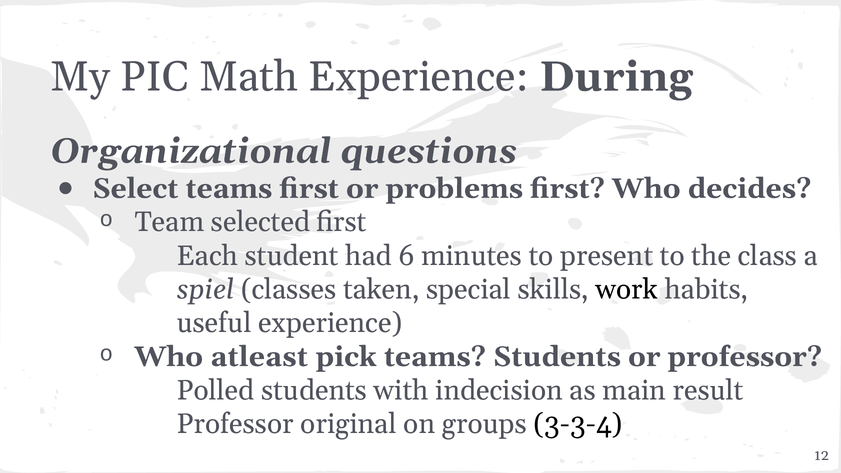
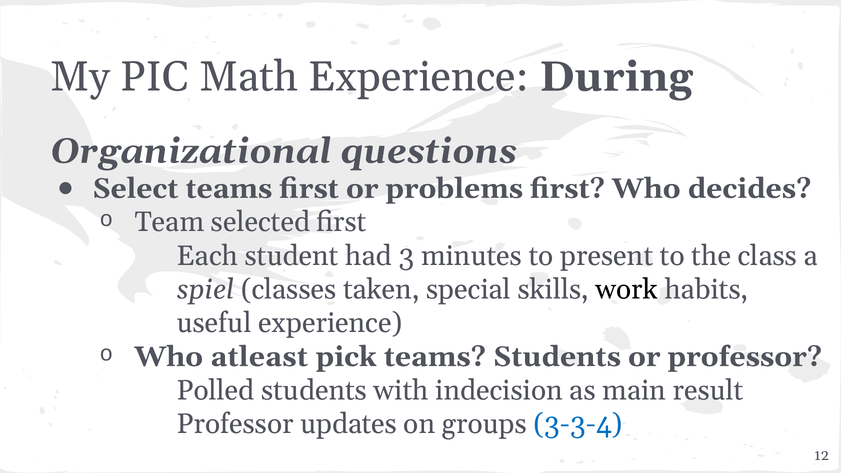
6: 6 -> 3 (406, 256)
original: original -> updates (349, 424)
3-3-4 colour: black -> blue (578, 424)
